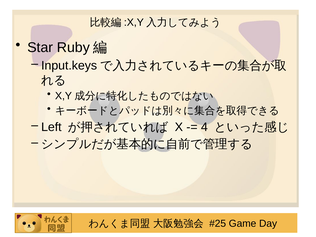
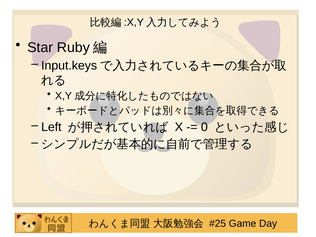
4: 4 -> 0 (204, 127)
